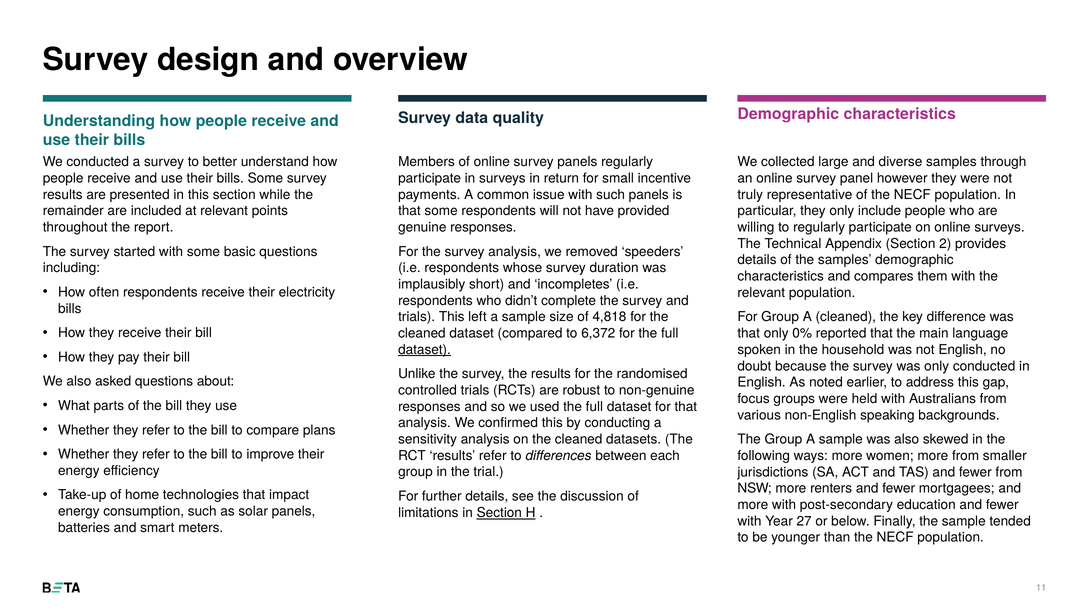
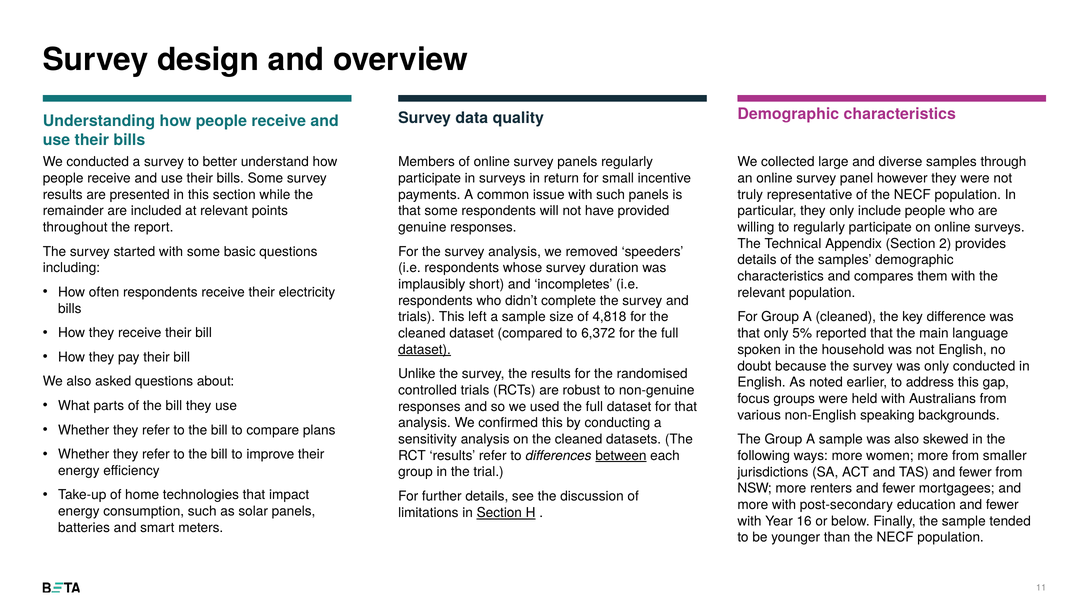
0%: 0% -> 5% (802, 333)
between underline: none -> present (621, 455)
27: 27 -> 16 (804, 521)
